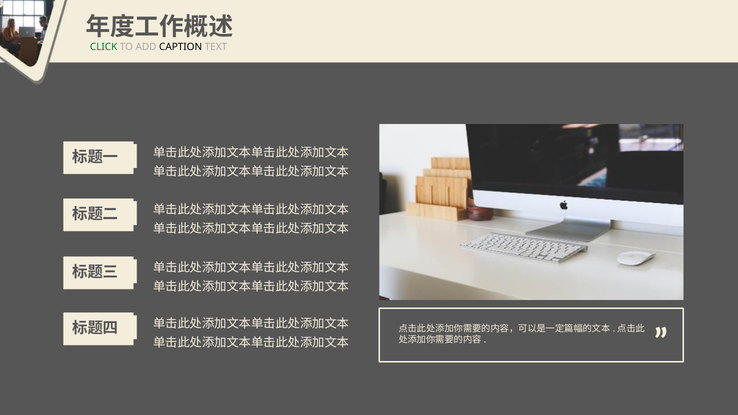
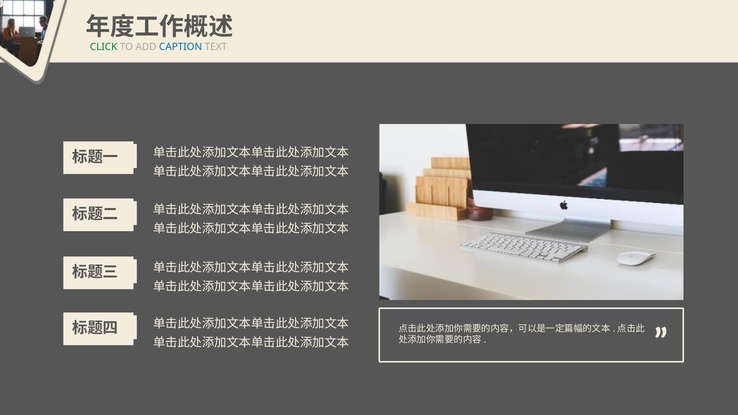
CAPTION colour: black -> blue (181, 47)
